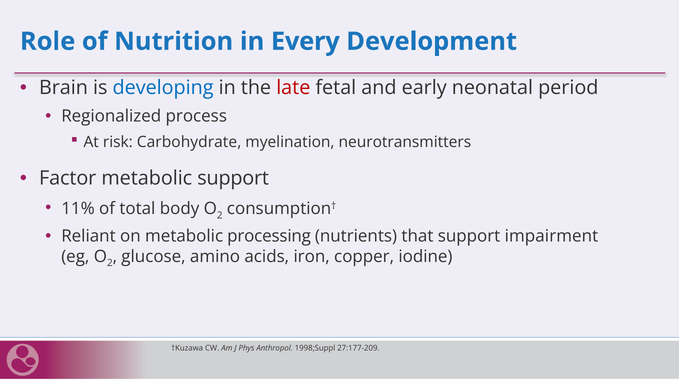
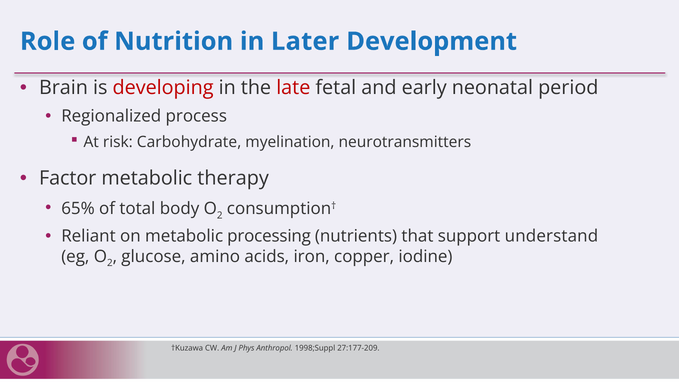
Every: Every -> Later (305, 41)
developing colour: blue -> red (163, 88)
metabolic support: support -> therapy (233, 178)
11%: 11% -> 65% (78, 209)
impairment: impairment -> understand (551, 236)
